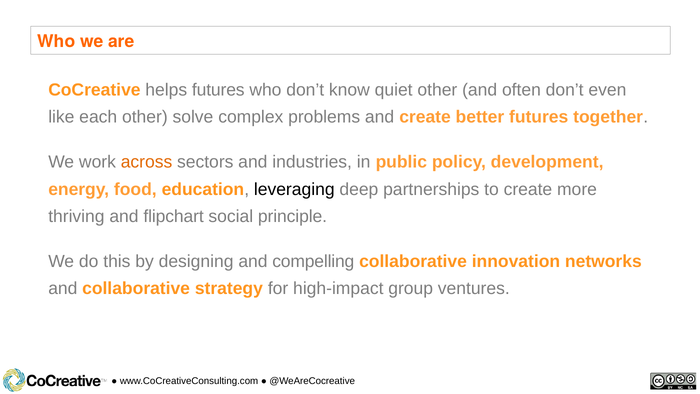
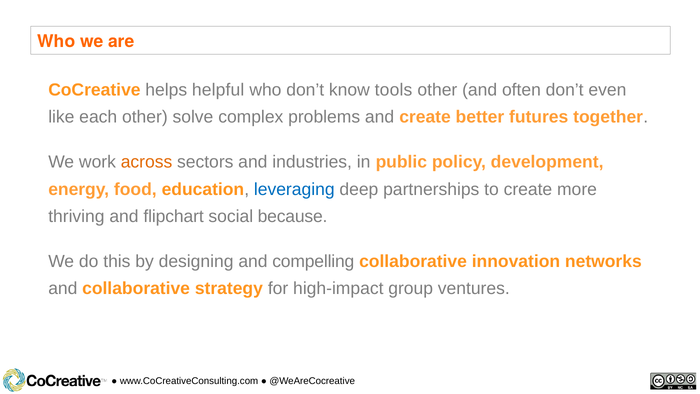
helps futures: futures -> helpful (218, 90)
quiet: quiet -> tools (394, 90)
leveraging colour: black -> blue (294, 189)
principle: principle -> because (293, 216)
